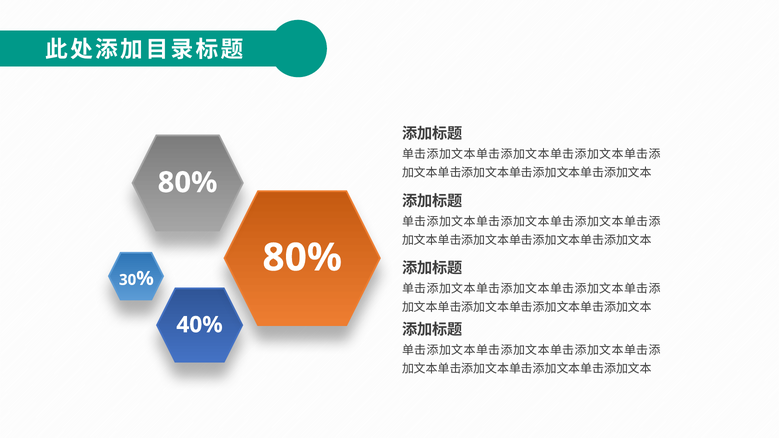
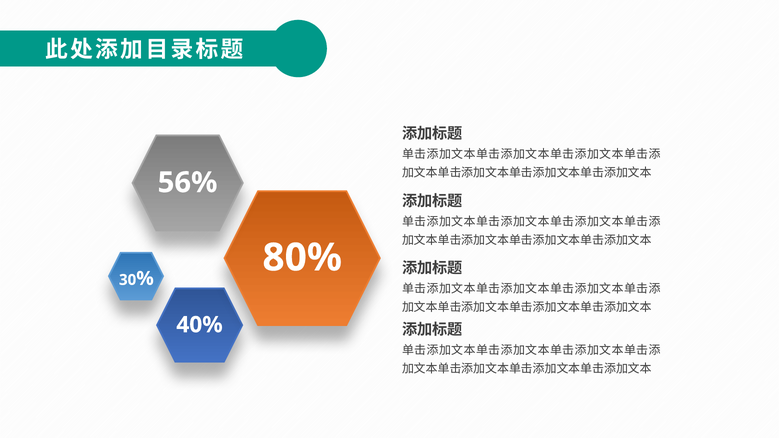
80%: 80% -> 56% (188, 183)
